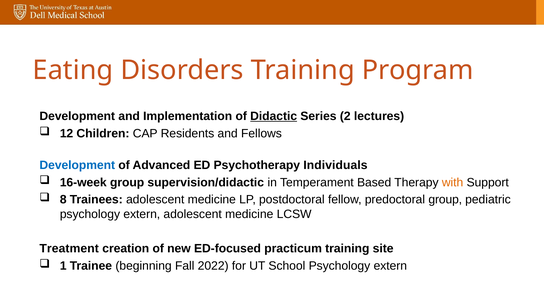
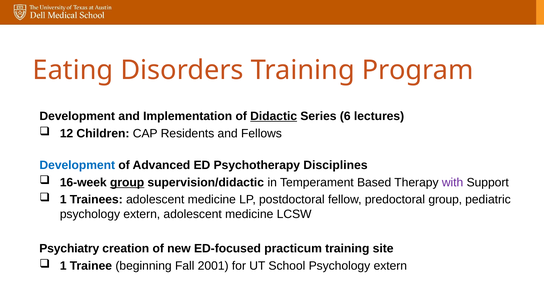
2: 2 -> 6 (345, 116)
Individuals: Individuals -> Disciplines (335, 165)
group underline: none -> present (127, 182)
with colour: orange -> purple (453, 182)
8: 8 -> 1 (63, 200)
Treatment: Treatment -> Psychiatry (69, 249)
2022: 2022 -> 2001 (213, 266)
